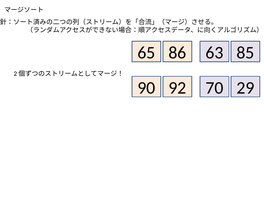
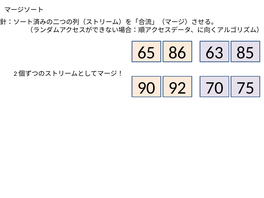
29: 29 -> 75 (245, 88)
